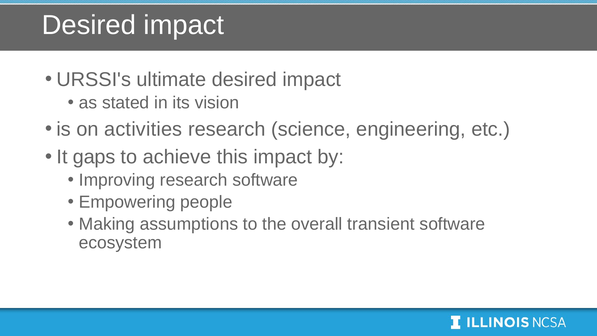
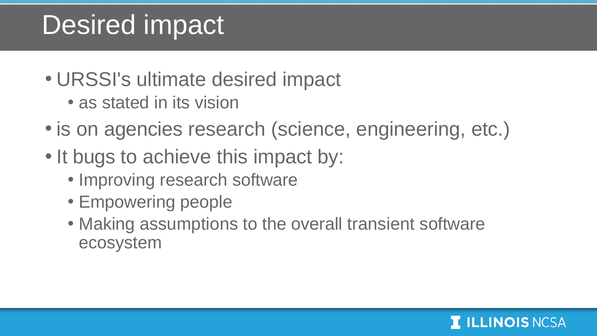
activities: activities -> agencies (143, 129)
gaps: gaps -> bugs (94, 157)
